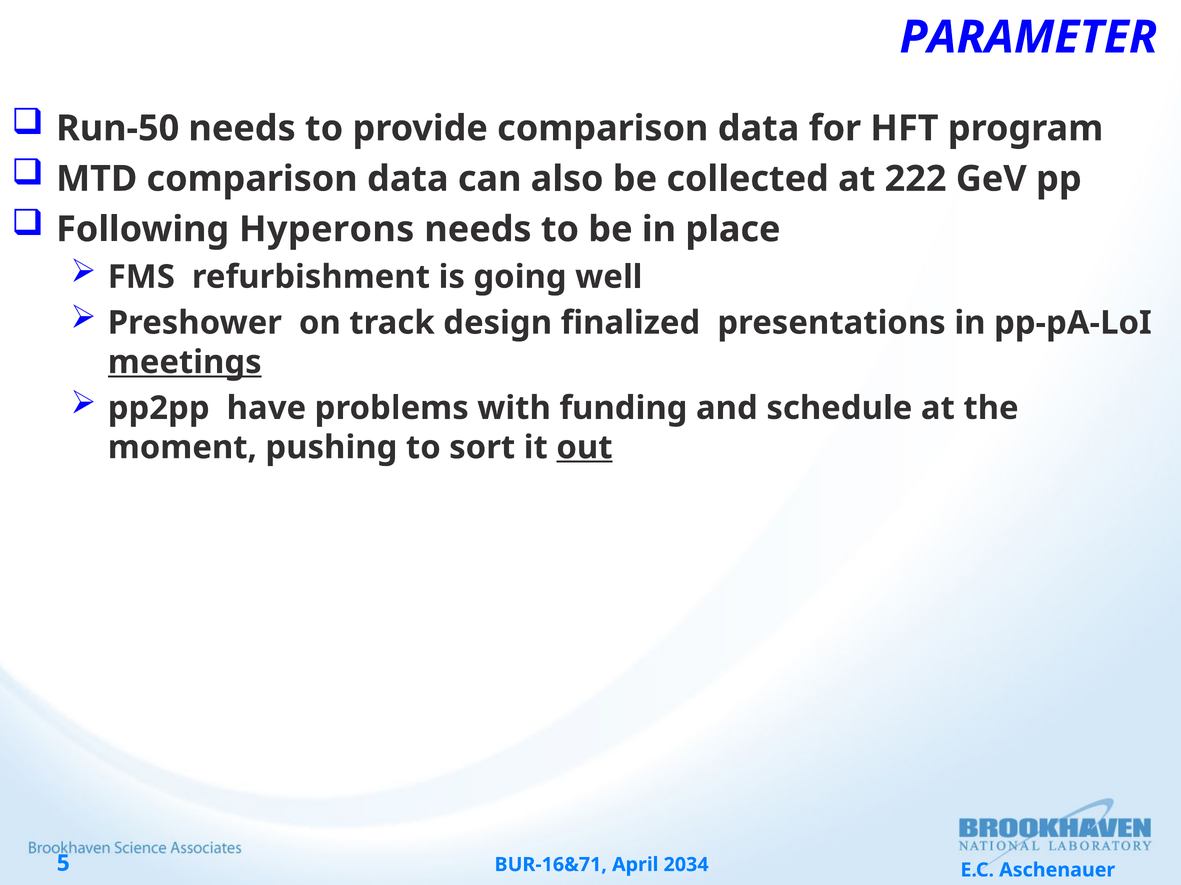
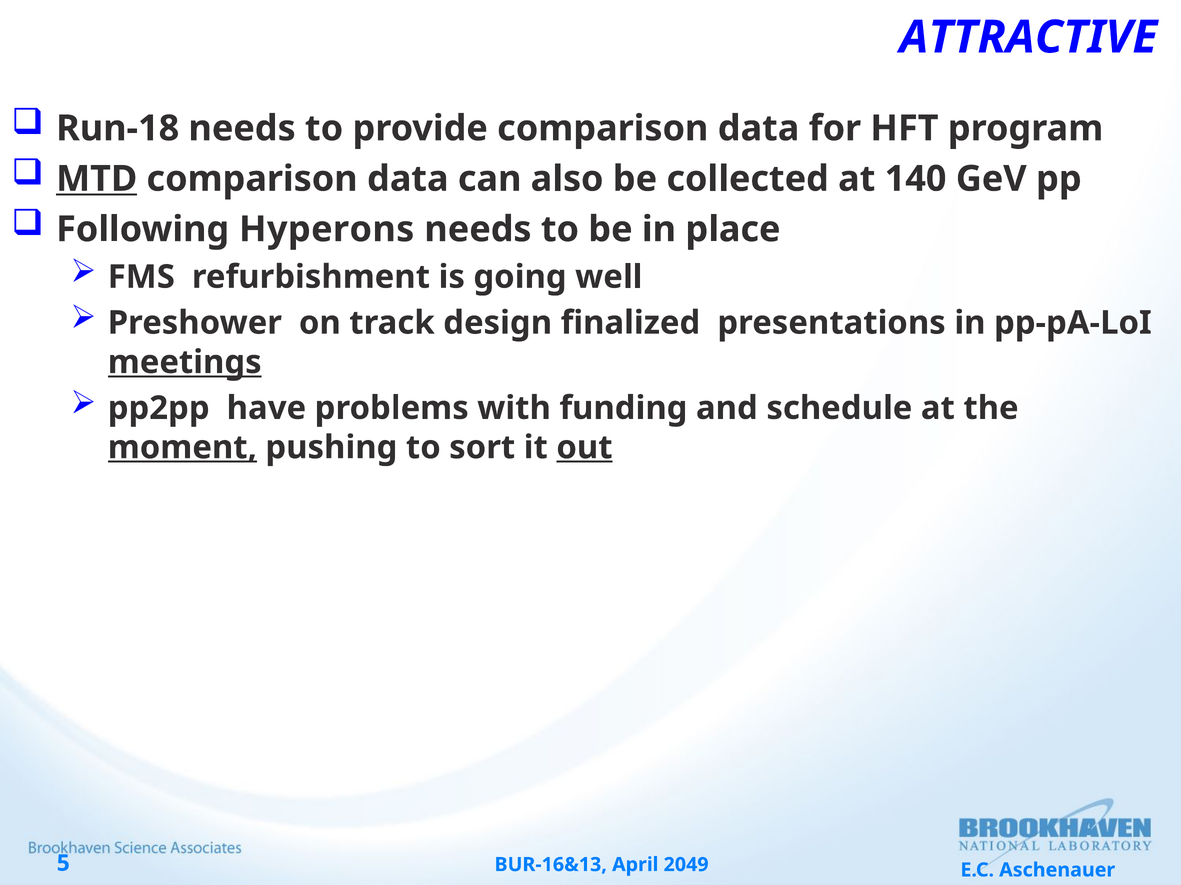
PARAMETER: PARAMETER -> ATTRACTIVE (1028, 37)
Run-50: Run-50 -> Run-18 (118, 129)
MTD underline: none -> present (97, 179)
222: 222 -> 140 (916, 179)
moment underline: none -> present (182, 448)
BUR-16&71: BUR-16&71 -> BUR-16&13 (551, 865)
2034: 2034 -> 2049 (686, 865)
